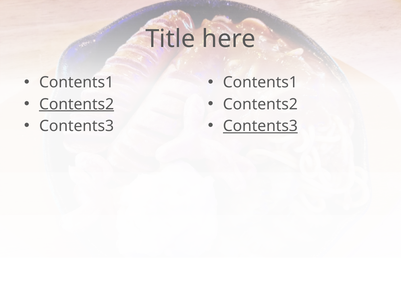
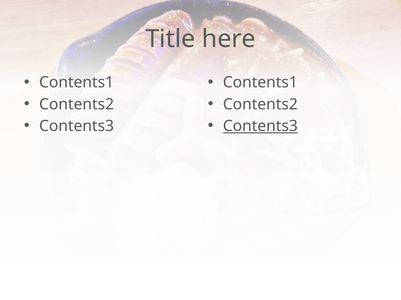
Contents2 underline: present -> none (77, 104)
